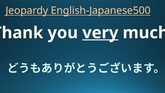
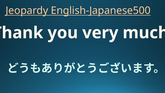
very underline: present -> none (100, 33)
